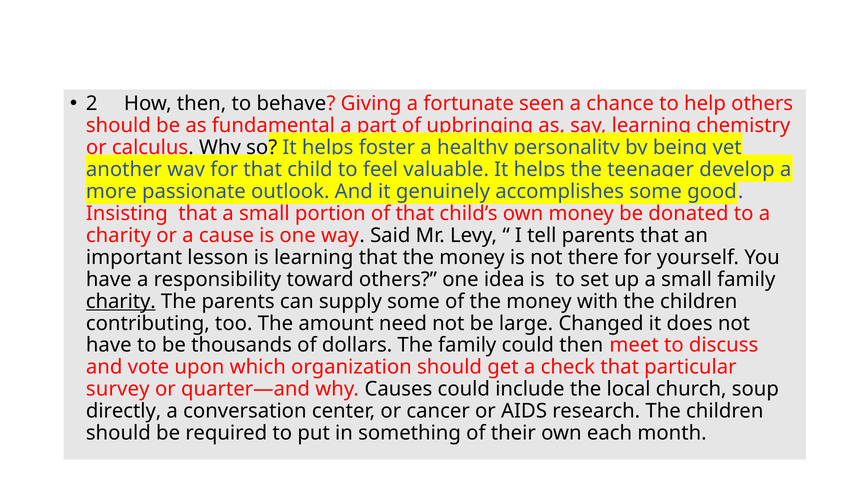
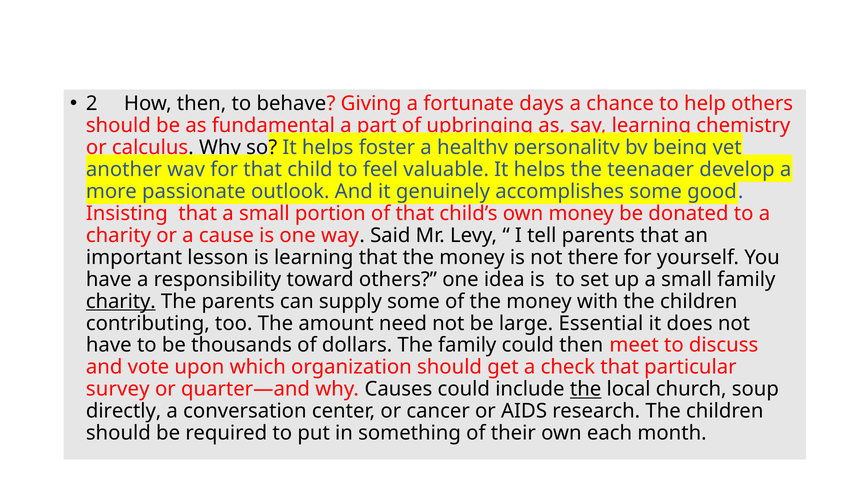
seen: seen -> days (542, 103)
Changed: Changed -> Essential (601, 323)
the underline: none -> present (586, 389)
